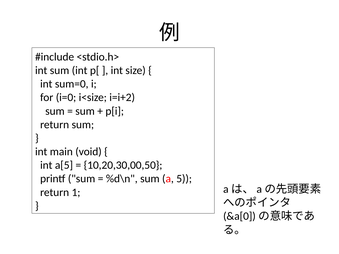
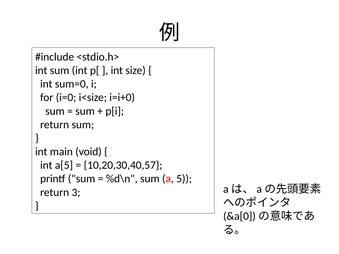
i=i+2: i=i+2 -> i=i+0 (122, 98)
10,20,30,00,50: 10,20,30,00,50 -> 10,20,30,40,57 (123, 165)
1: 1 -> 3 (76, 193)
